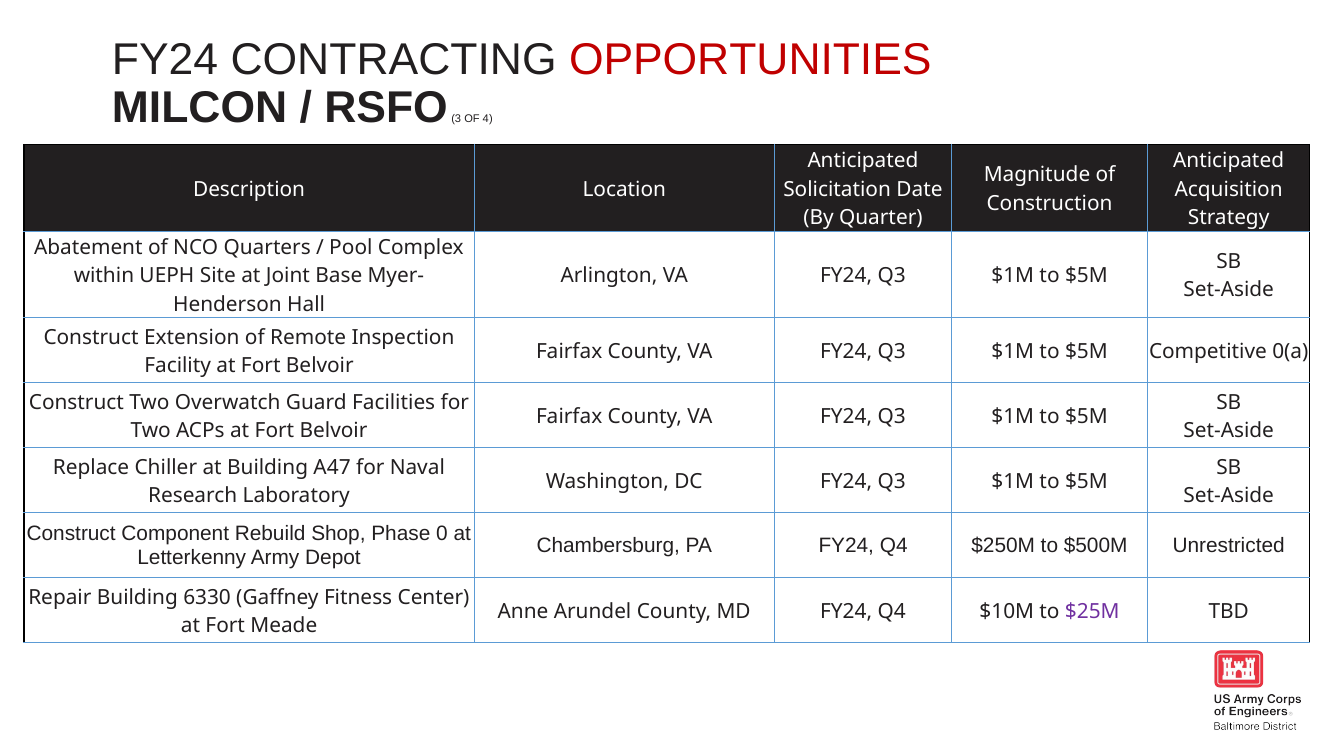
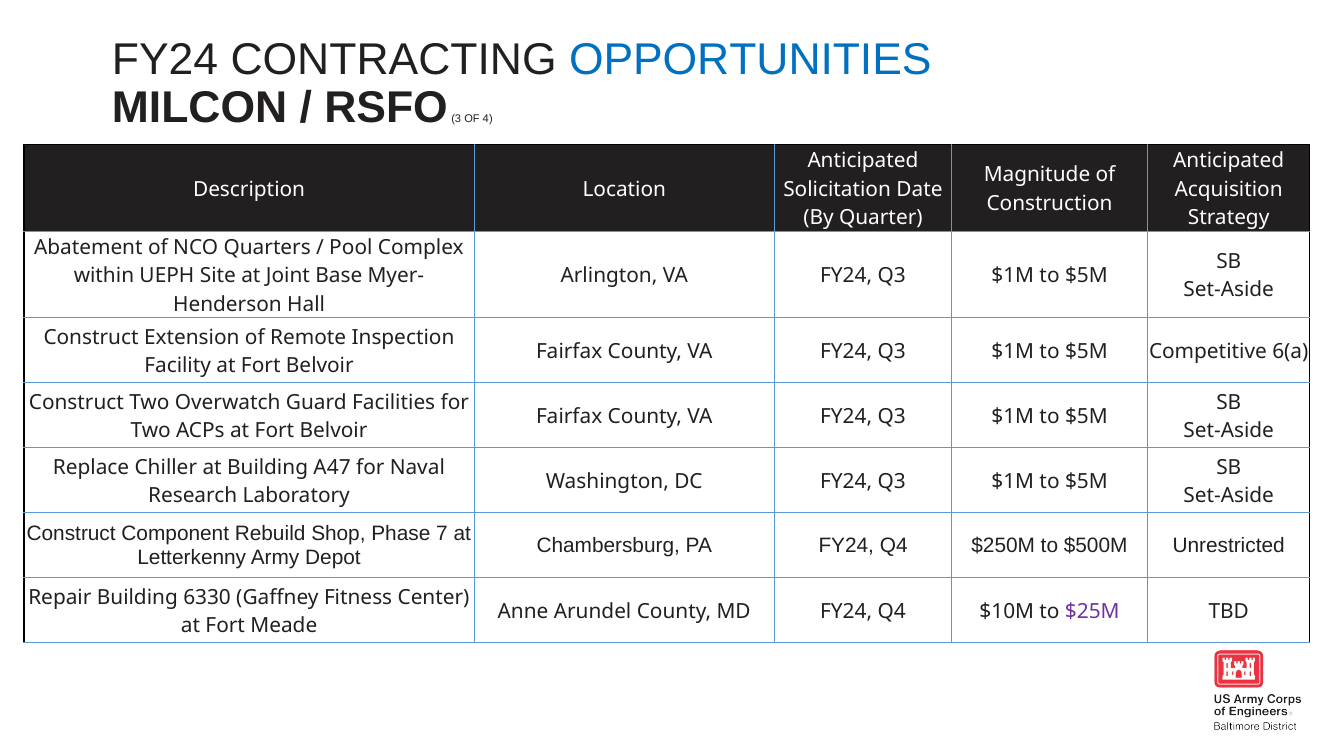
OPPORTUNITIES colour: red -> blue (750, 60)
0(a: 0(a -> 6(a (1290, 352)
0: 0 -> 7 (442, 534)
